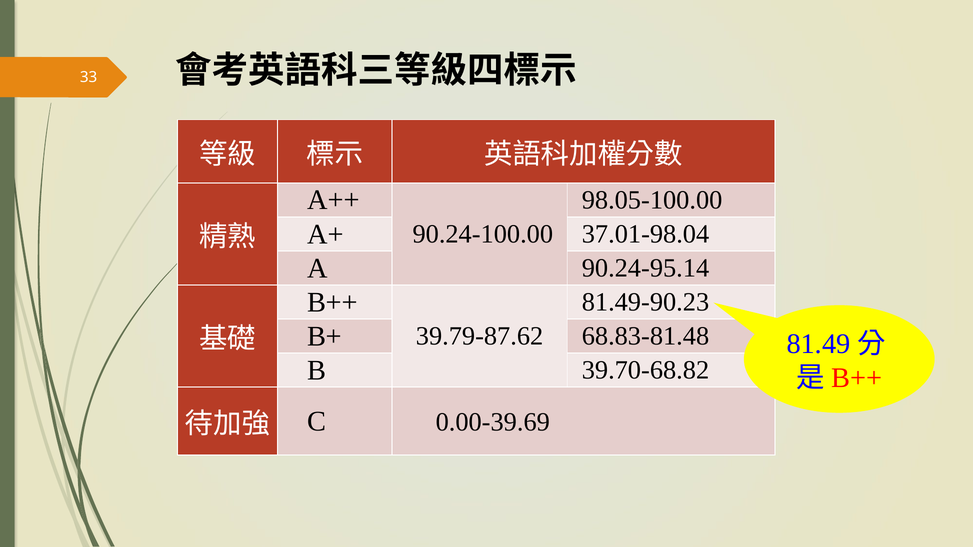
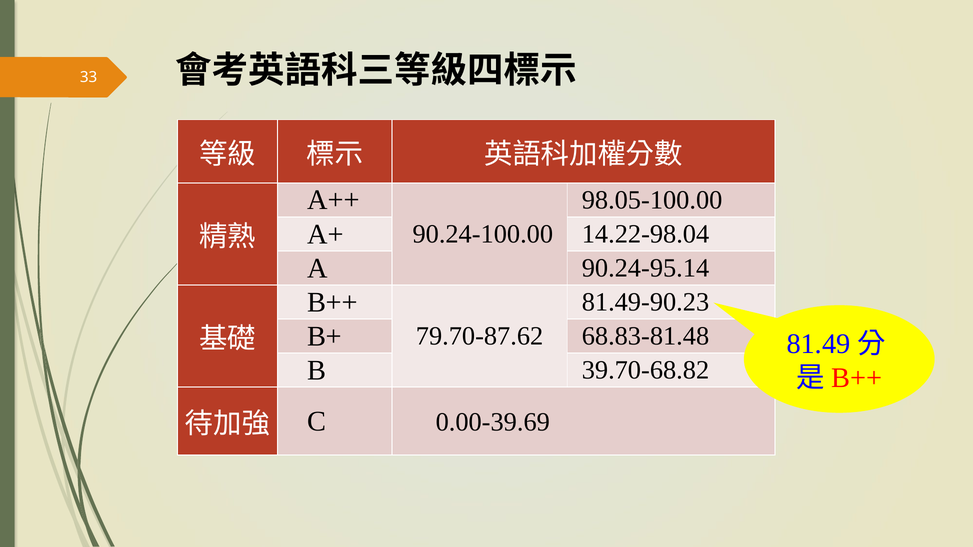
37.01-98.04: 37.01-98.04 -> 14.22-98.04 (646, 234)
39.79-87.62: 39.79-87.62 -> 79.70-87.62 (480, 336)
